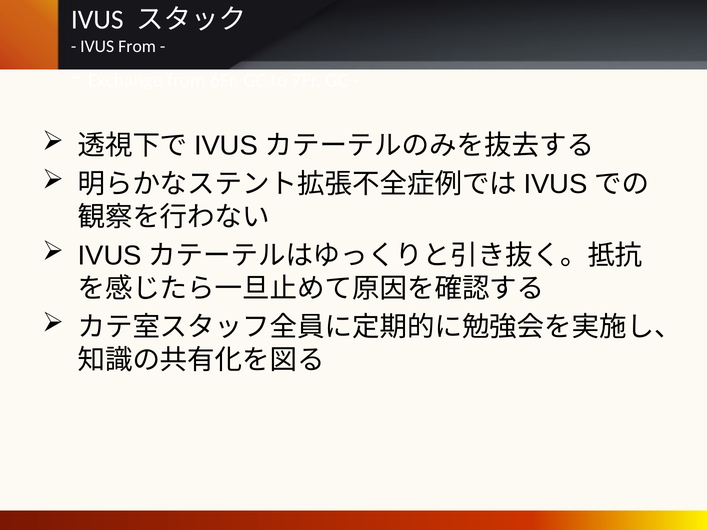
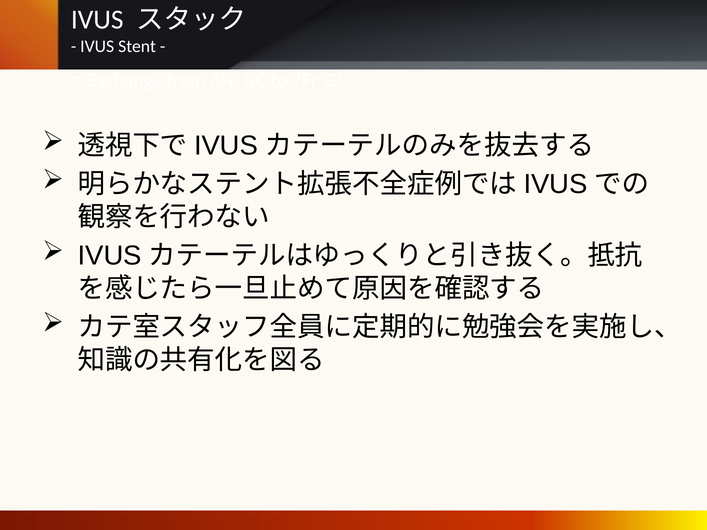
IVUS From: From -> Stent (137, 46)
